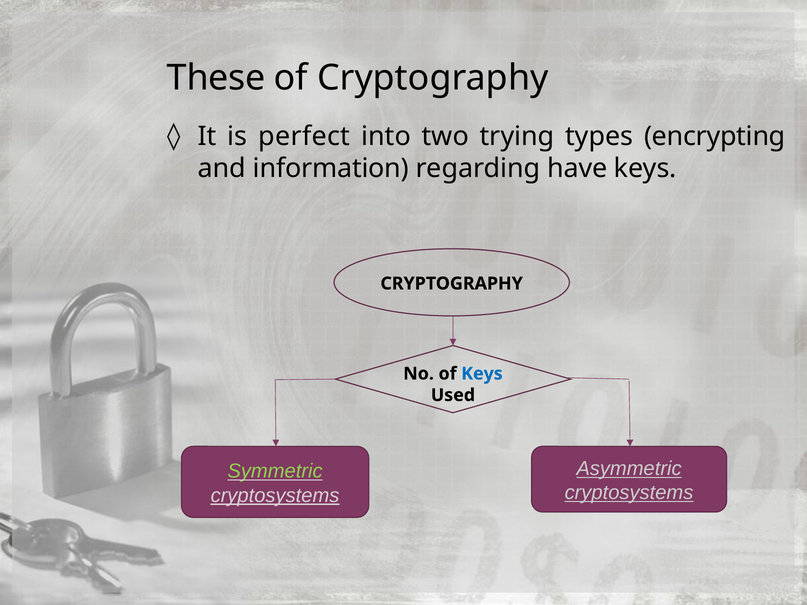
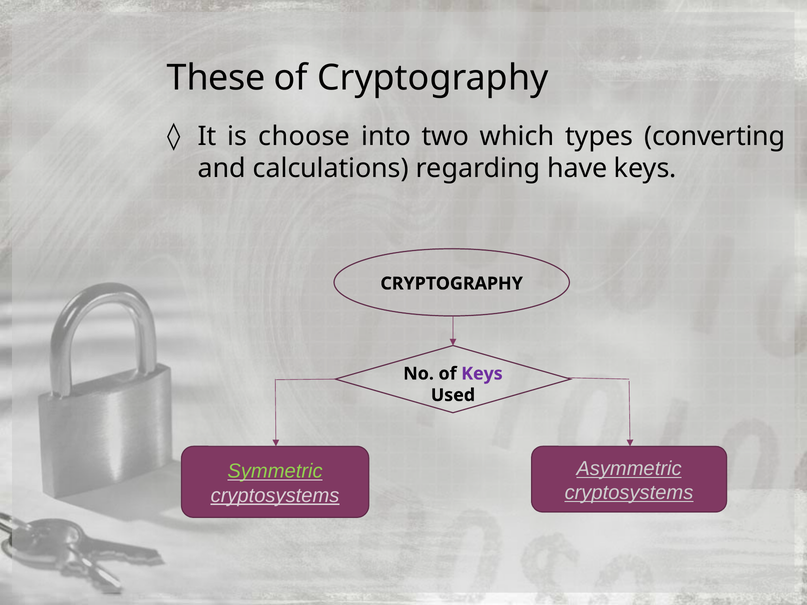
perfect: perfect -> choose (304, 136)
trying: trying -> which (517, 136)
encrypting: encrypting -> converting (715, 136)
information: information -> calculations (331, 169)
Keys colour: blue -> purple (482, 374)
